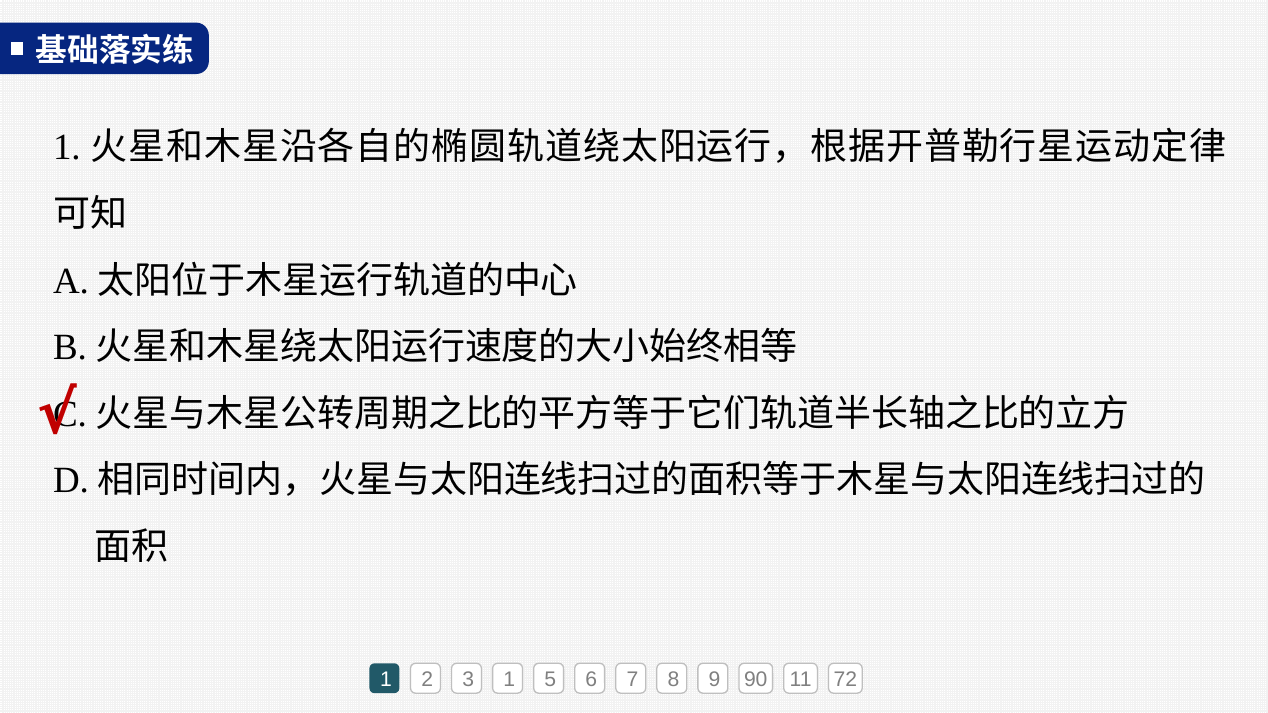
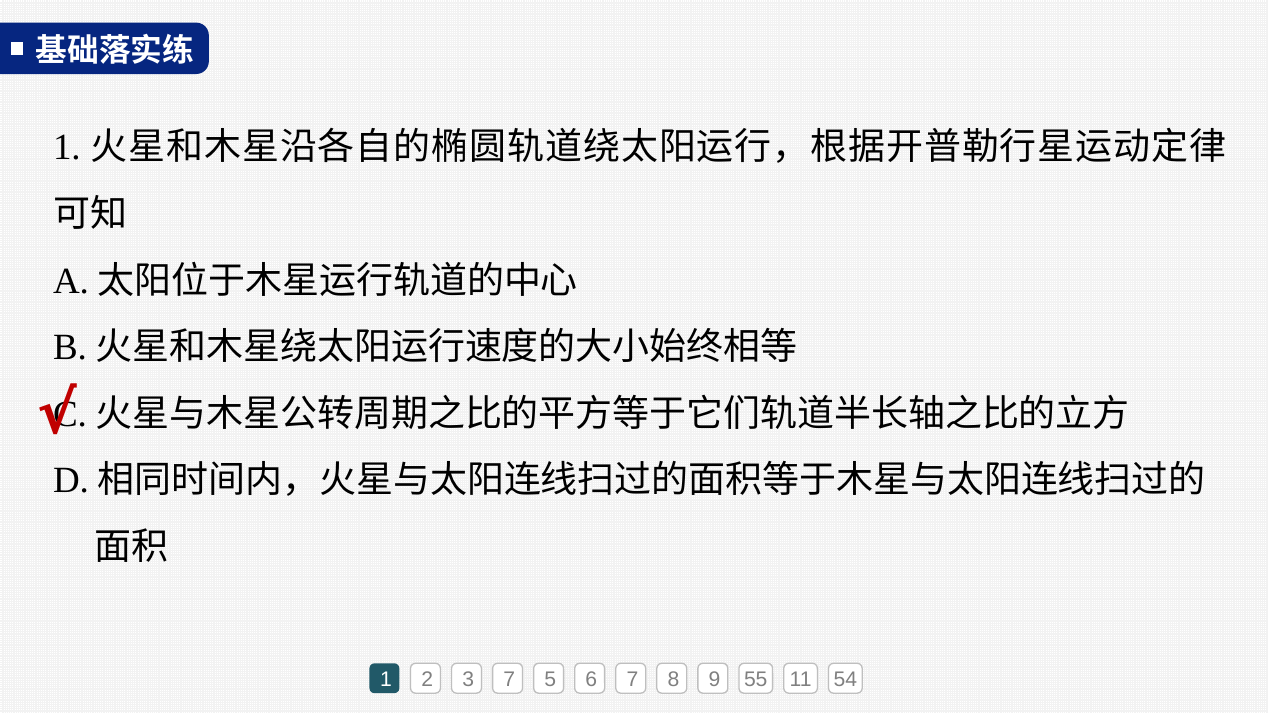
3 1: 1 -> 7 (509, 680)
90: 90 -> 55 (756, 680)
72: 72 -> 54 (845, 680)
